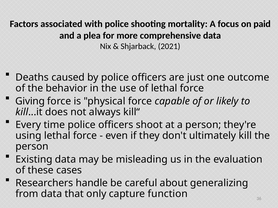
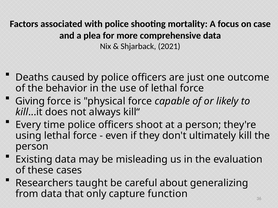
paid: paid -> case (262, 24)
handle: handle -> taught (92, 183)
